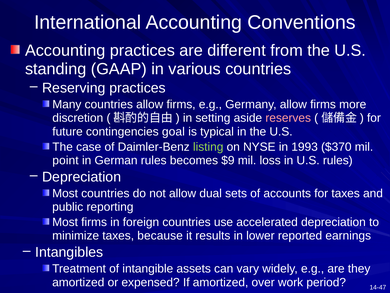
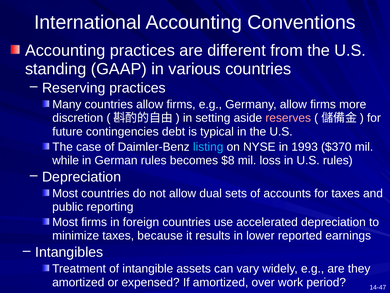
goal: goal -> debt (173, 131)
listing colour: light green -> light blue (208, 147)
point: point -> while (66, 160)
$9: $9 -> $8 (228, 160)
